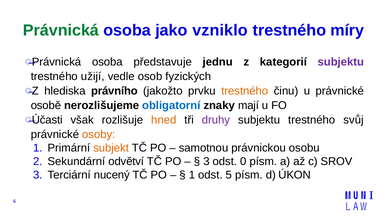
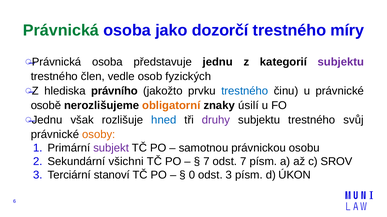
vzniklo: vzniklo -> dozorčí (220, 30)
užijí: užijí -> člen (93, 77)
trestného colour: orange -> blue (245, 91)
obligatorní colour: blue -> orange (171, 106)
mají: mají -> úsilí (248, 106)
Účasti: Účasti -> Jednu (47, 120)
hned colour: orange -> blue (164, 120)
subjekt colour: orange -> purple (111, 148)
odvětví: odvětví -> všichni (126, 162)
3: 3 -> 7 (206, 162)
odst 0: 0 -> 7 (243, 162)
nucený: nucený -> stanoví (112, 175)
1: 1 -> 0 (192, 175)
odst 5: 5 -> 3 (229, 175)
